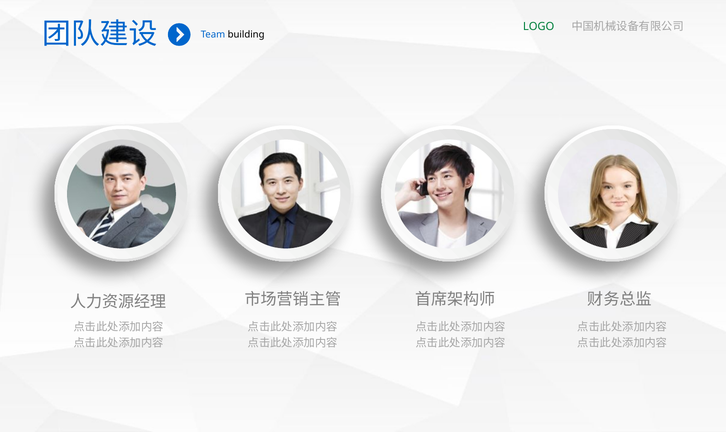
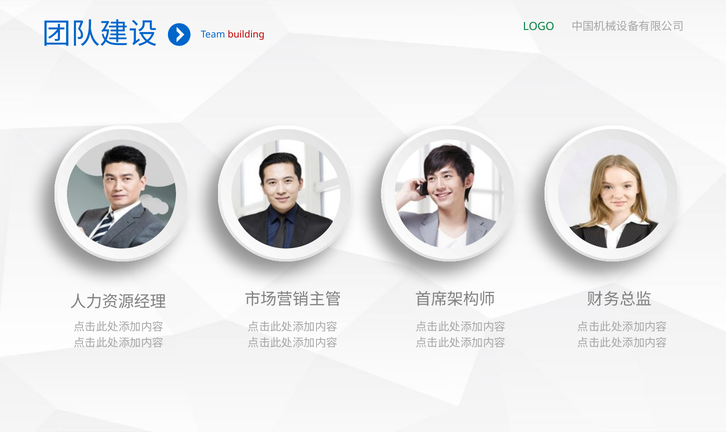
building colour: black -> red (246, 35)
